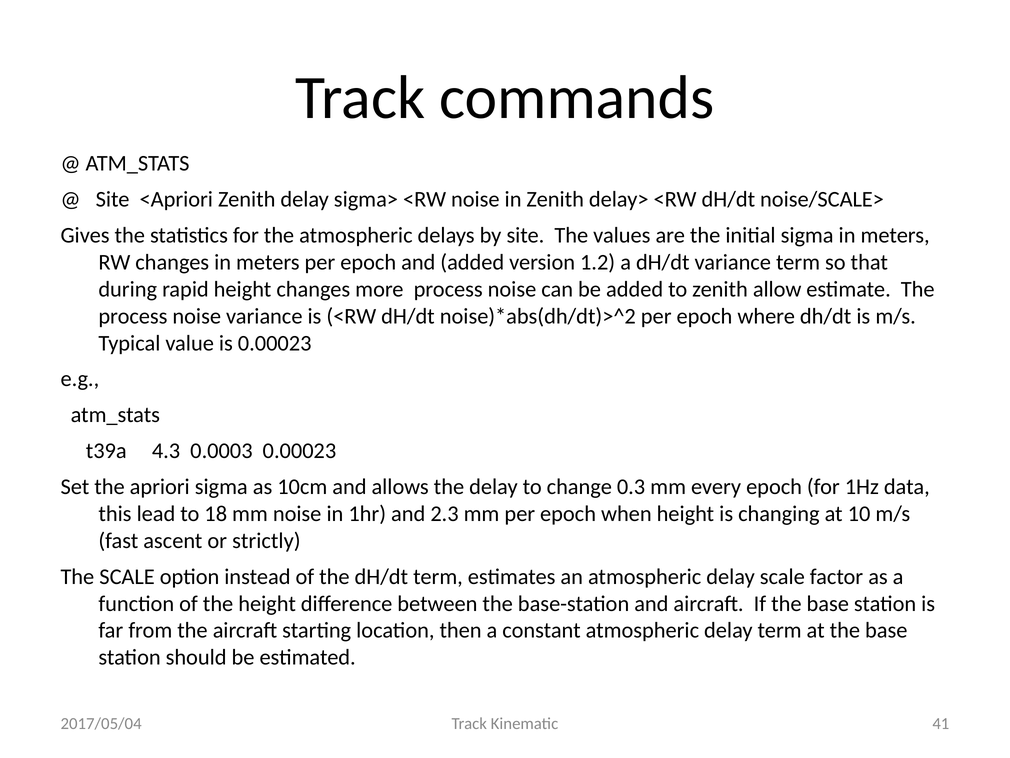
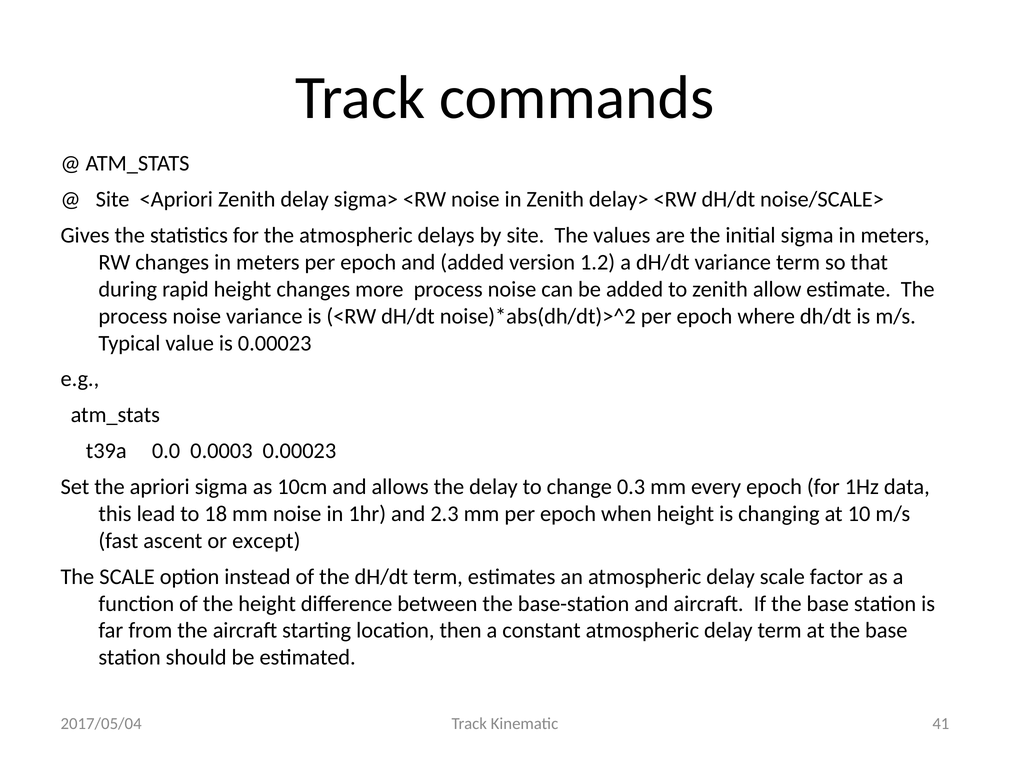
4.3: 4.3 -> 0.0 (166, 451)
strictly: strictly -> except (266, 540)
